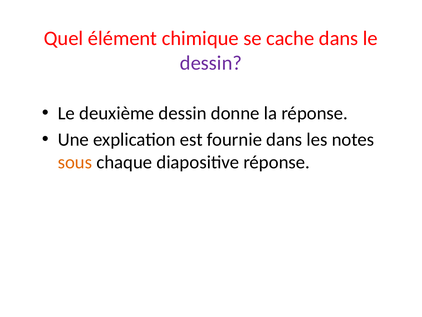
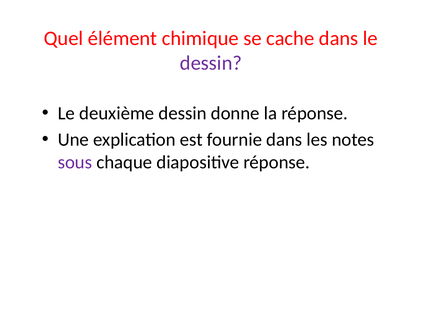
sous colour: orange -> purple (75, 162)
